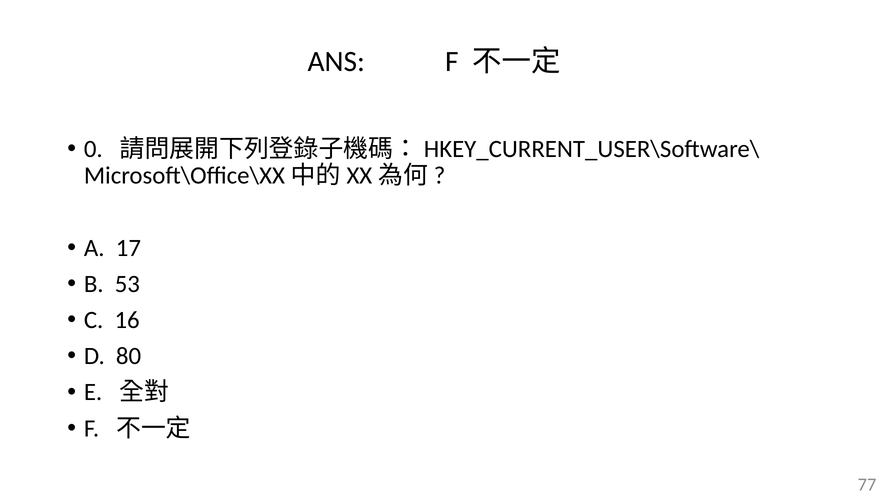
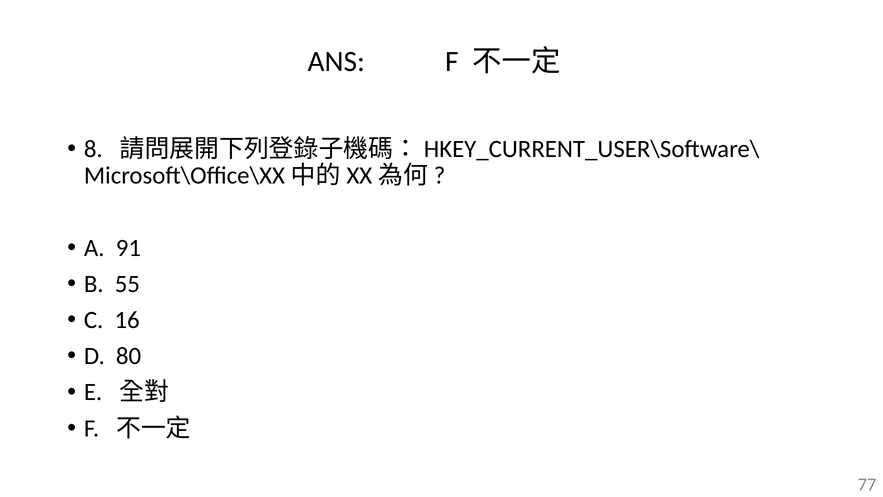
0: 0 -> 8 (93, 149)
17: 17 -> 91 (128, 248)
53: 53 -> 55 (127, 284)
